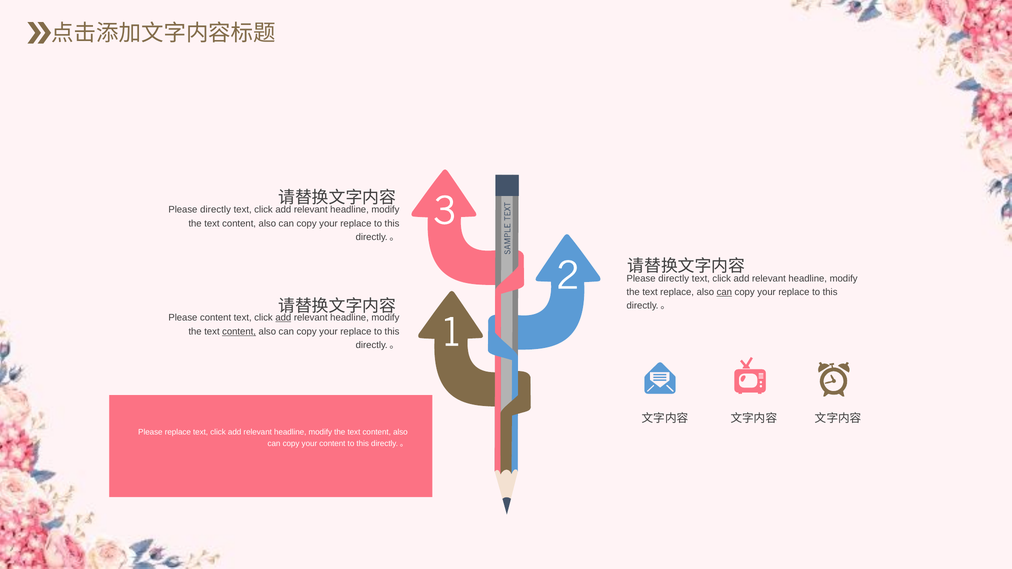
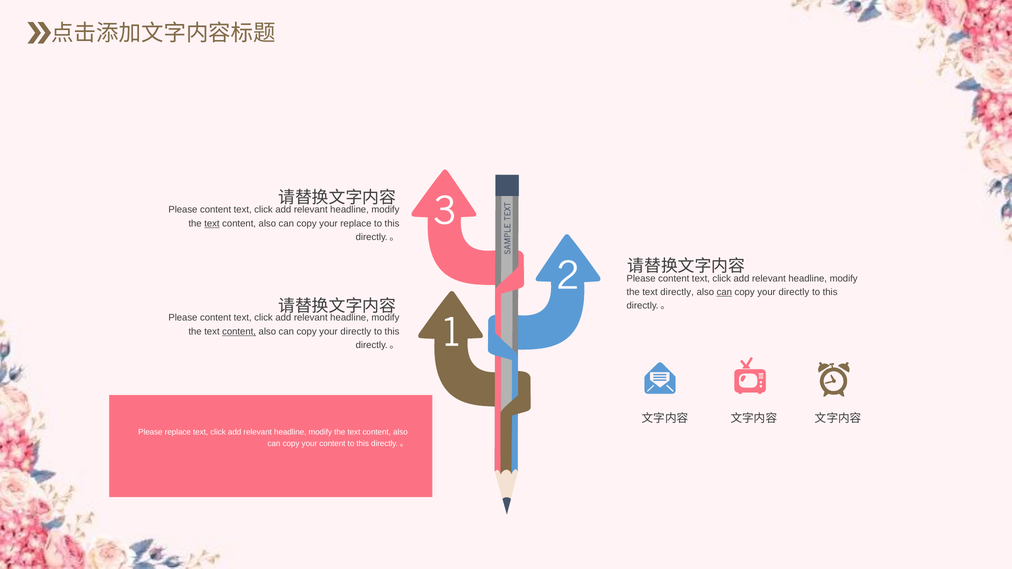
directly: directly -> content (216, 210)
text underline: none -> present (212, 224)
directly: directly -> content (674, 278)
text replace: replace -> directly (677, 292)
replace: replace -> directly (794, 292)
add underline: present -> none (283, 318)
replace: replace -> directly (356, 332)
